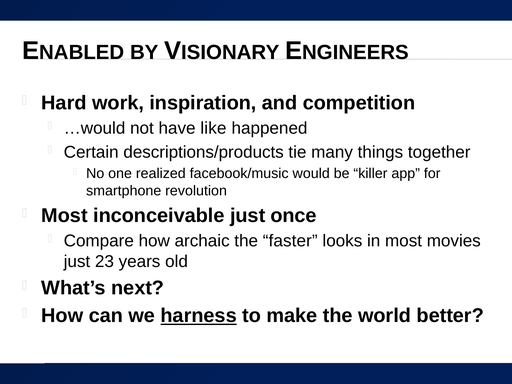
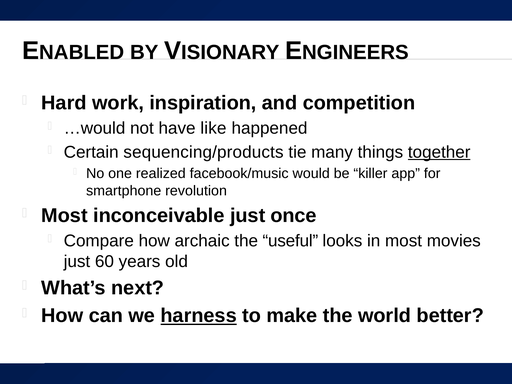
descriptions/products: descriptions/products -> sequencing/products (203, 152)
together underline: none -> present (439, 152)
faster: faster -> useful (290, 241)
23: 23 -> 60 (104, 261)
